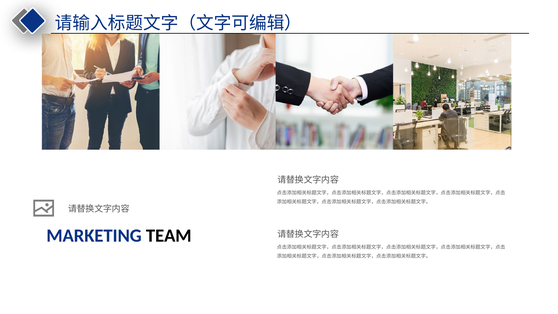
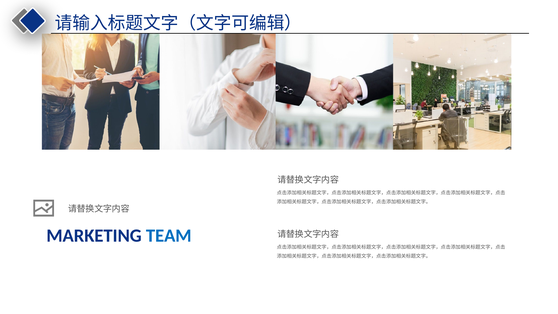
TEAM colour: black -> blue (169, 236)
